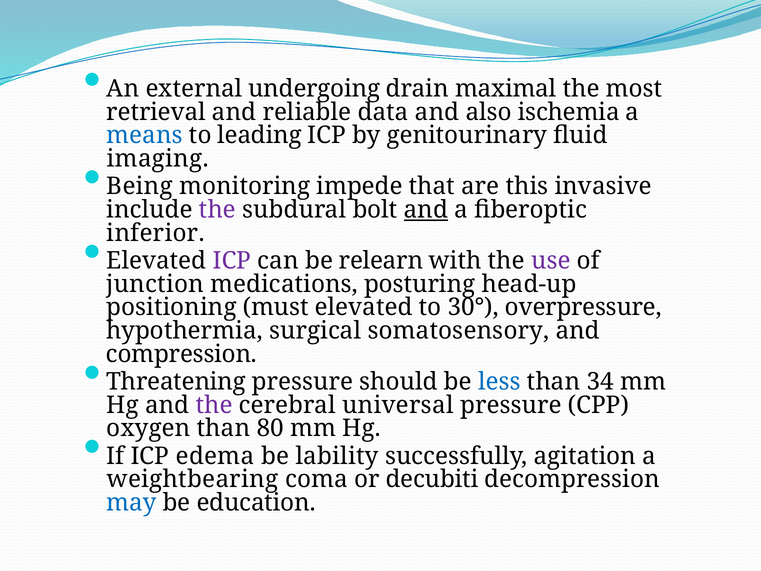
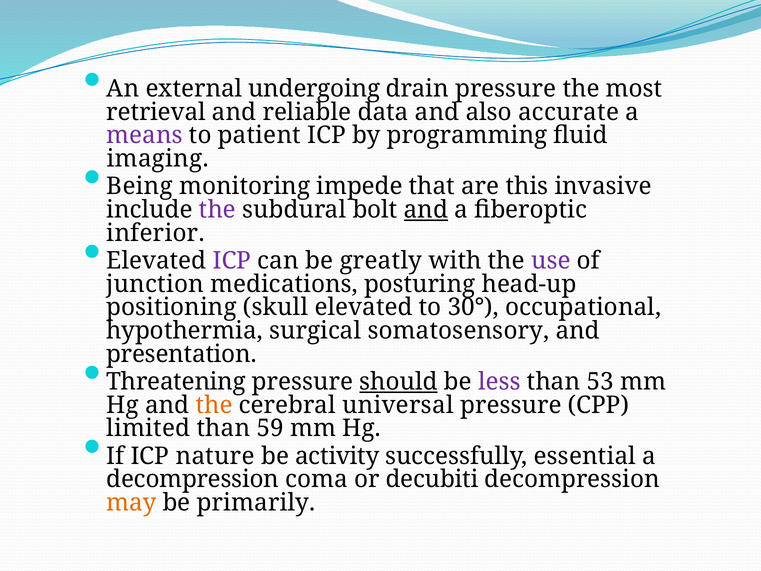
drain maximal: maximal -> pressure (506, 89)
ischemia: ischemia -> accurate (569, 112)
means colour: blue -> purple (145, 135)
leading: leading -> patient (259, 135)
genitourinary: genitourinary -> programming (467, 135)
relearn: relearn -> greatly (381, 261)
must: must -> skull (276, 307)
overpressure: overpressure -> occupational (583, 307)
compression: compression -> presentation (181, 354)
should underline: none -> present (399, 382)
less colour: blue -> purple (499, 382)
34: 34 -> 53 (600, 382)
the colour: purple -> orange (214, 405)
oxygen: oxygen -> limited (148, 428)
80: 80 -> 59 (270, 428)
edema: edema -> nature (215, 456)
lability: lability -> activity (337, 456)
agitation: agitation -> essential (585, 456)
weightbearing: weightbearing -> decompression (193, 479)
may colour: blue -> orange (131, 503)
education: education -> primarily (256, 503)
